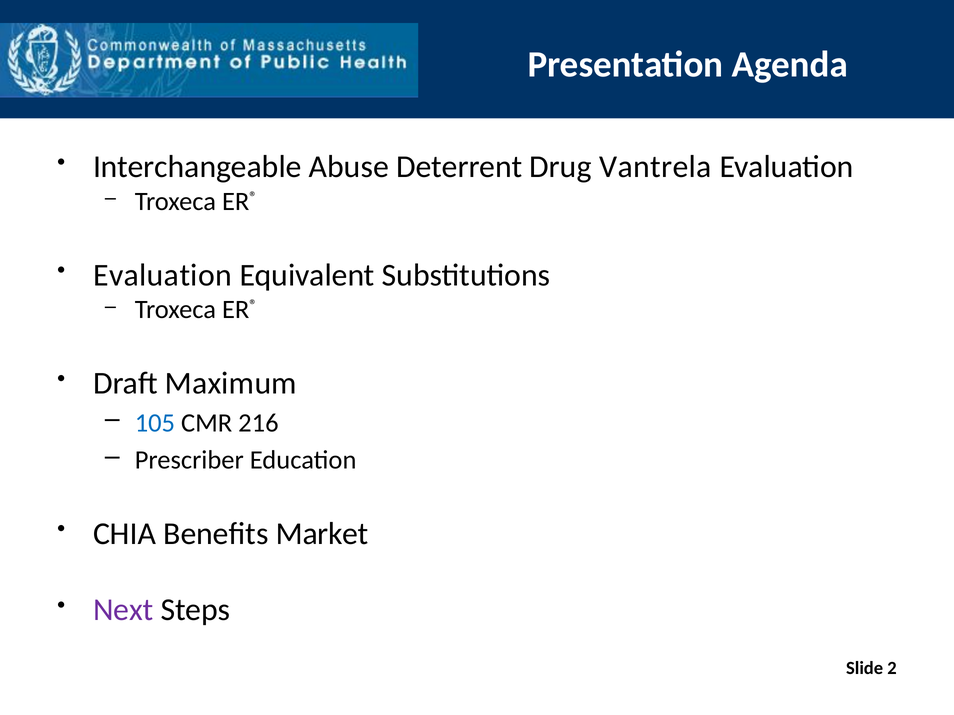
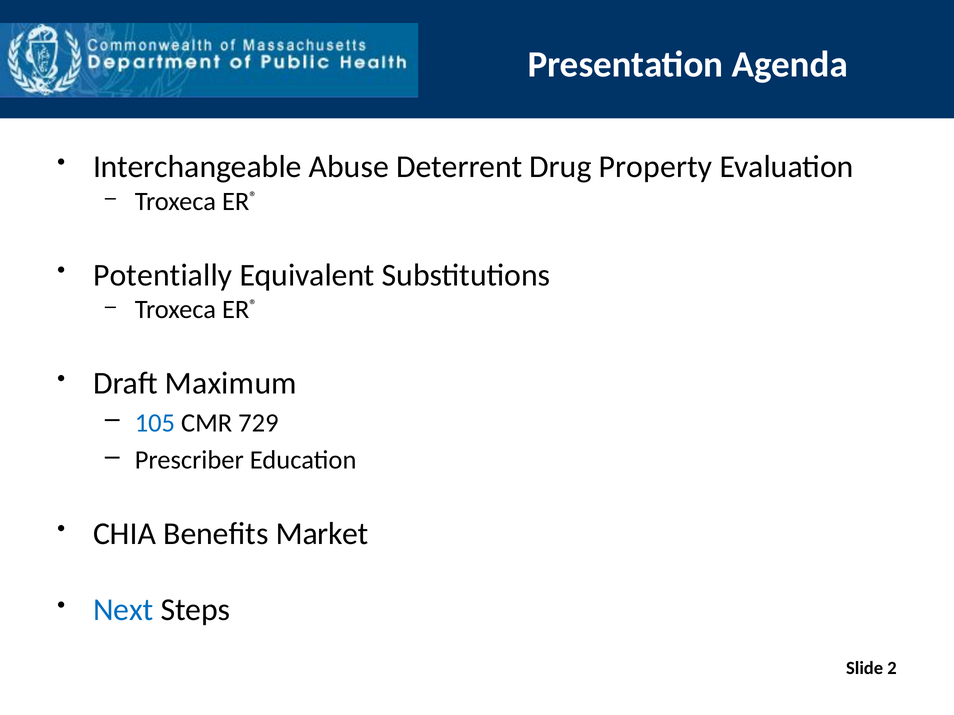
Vantrela: Vantrela -> Property (656, 167)
Evaluation: Evaluation -> Potentially (163, 275)
216: 216 -> 729 (258, 423)
Next colour: purple -> blue (123, 610)
